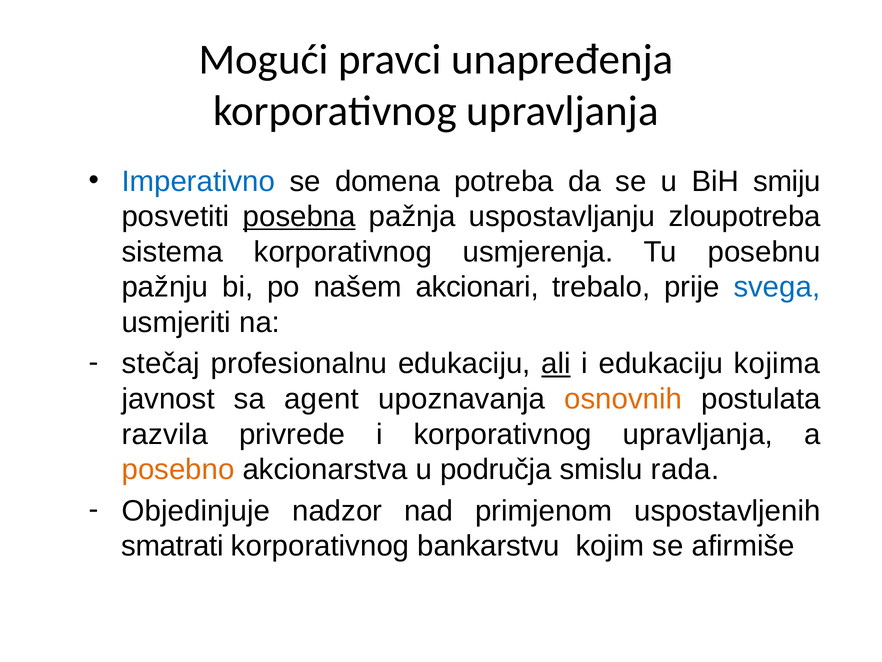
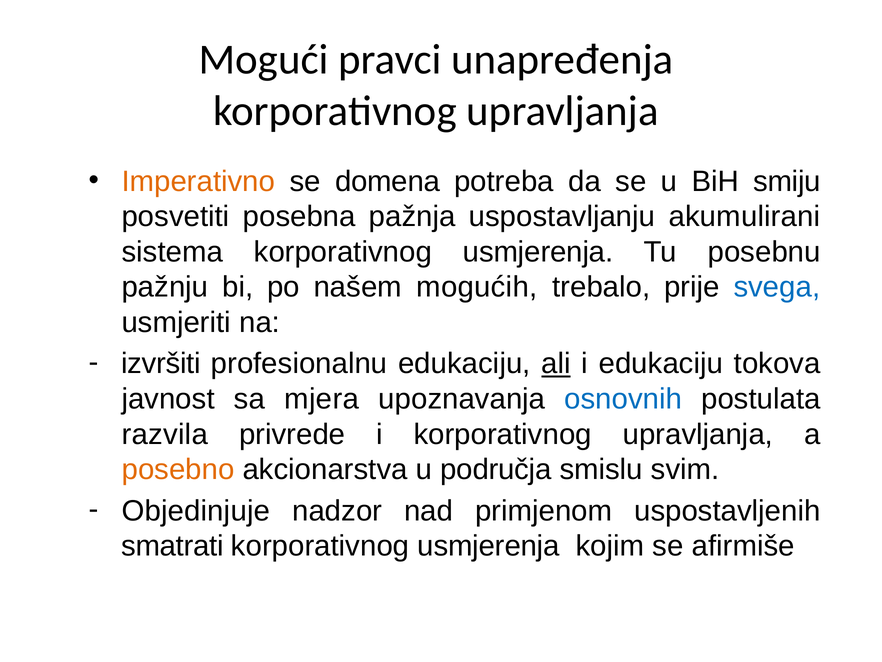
Imperativno colour: blue -> orange (198, 181)
posebna underline: present -> none (299, 216)
zloupotreba: zloupotreba -> akumulirani (745, 216)
akcionari: akcionari -> mogućih (477, 287)
stečaj: stečaj -> izvršiti (161, 363)
kojima: kojima -> tokova (777, 363)
agent: agent -> mjera (322, 399)
osnovnih colour: orange -> blue (623, 399)
rada: rada -> svim (685, 469)
bankarstvu: bankarstvu -> usmjerenja (488, 546)
